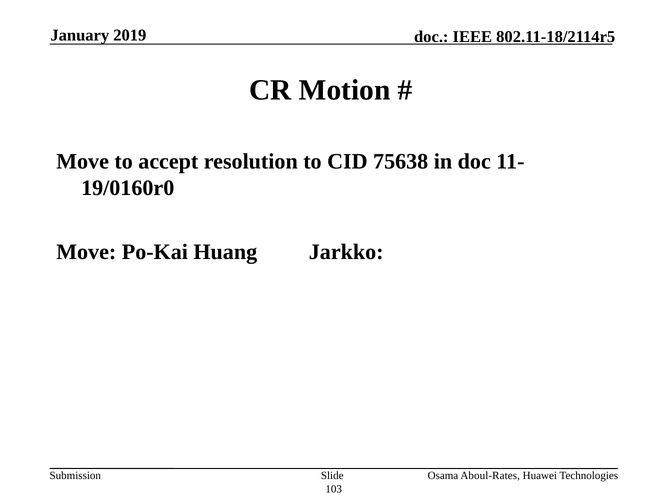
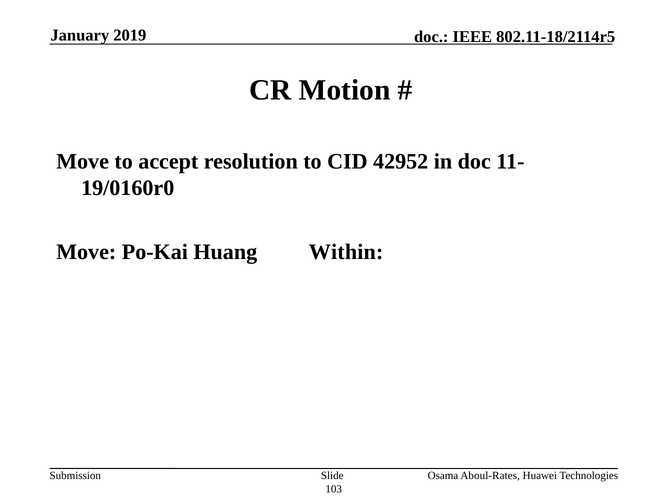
75638: 75638 -> 42952 (401, 162)
Jarkko: Jarkko -> Within (346, 252)
